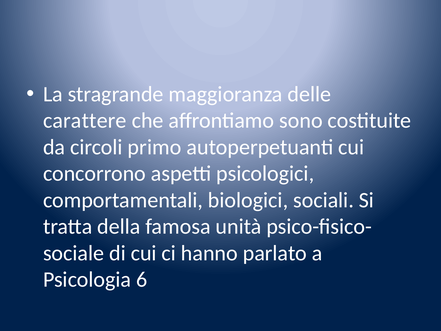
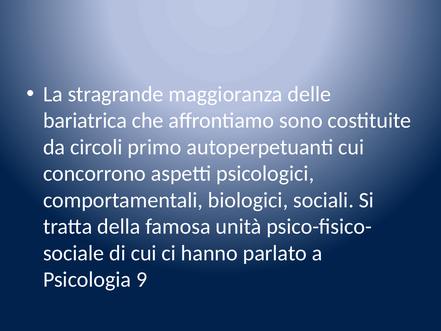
carattere: carattere -> bariatrica (85, 121)
6: 6 -> 9 (142, 279)
